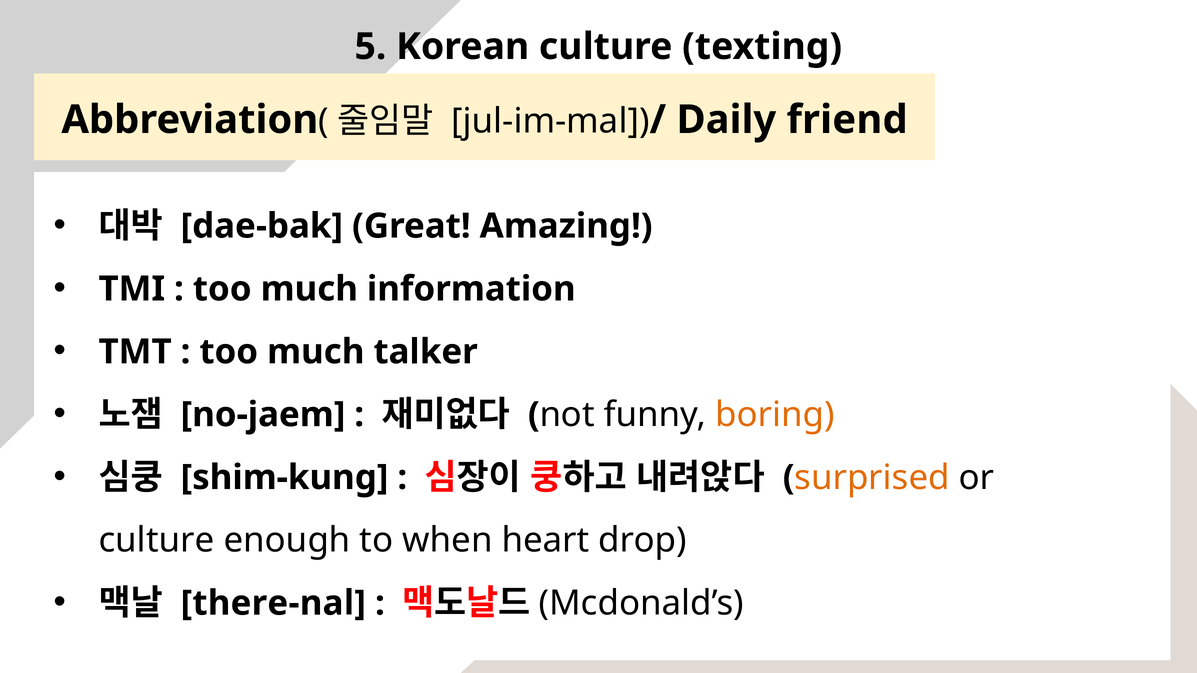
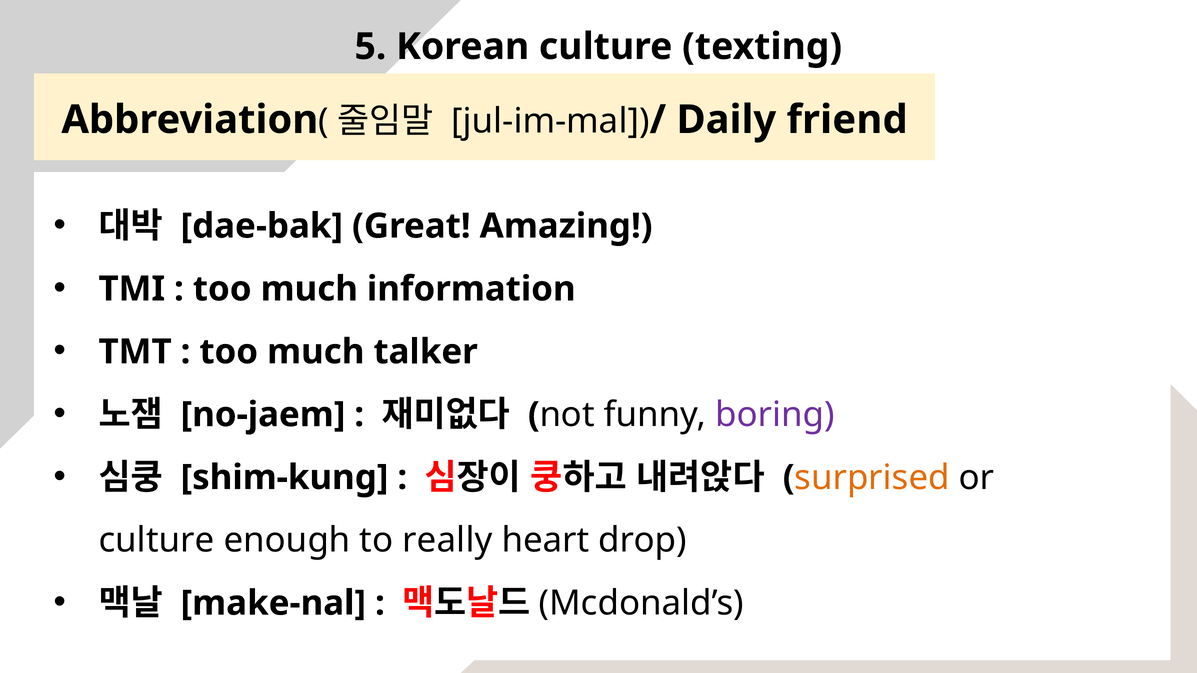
boring colour: orange -> purple (775, 415)
when: when -> really (447, 541)
there-nal: there-nal -> make-nal (273, 603)
